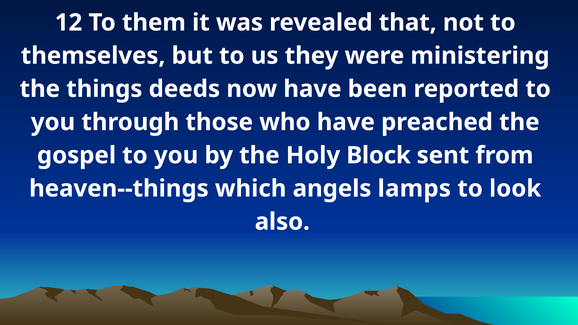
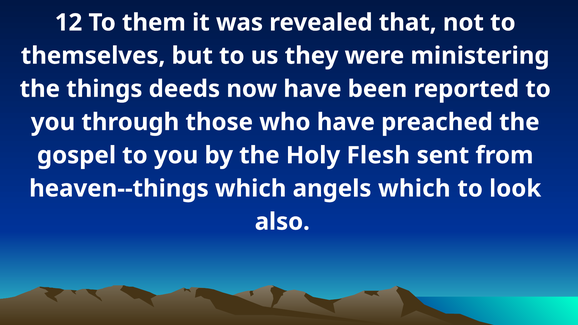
Block: Block -> Flesh (378, 155)
angels lamps: lamps -> which (414, 189)
